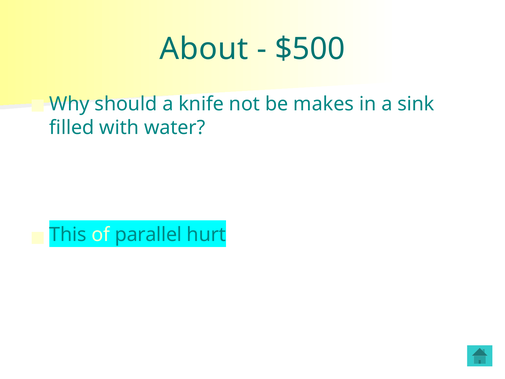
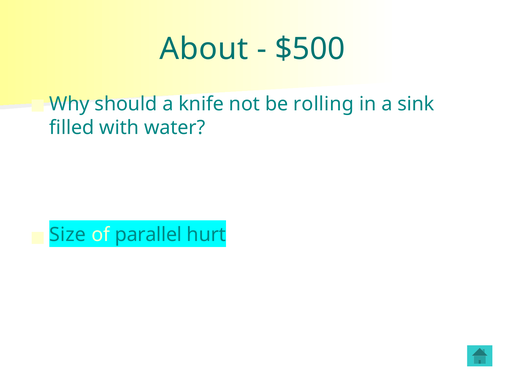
makes: makes -> rolling (324, 104)
This: This -> Size (68, 235)
